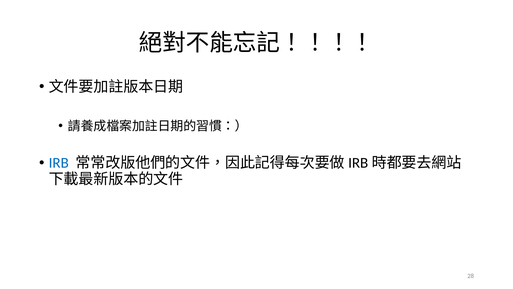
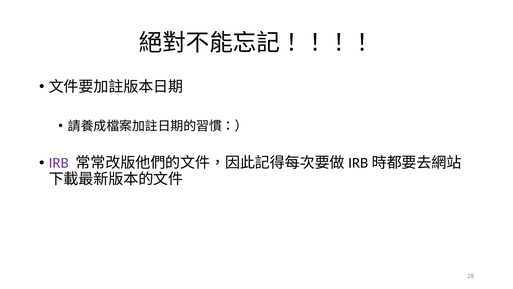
IRB colour: blue -> purple (59, 163)
